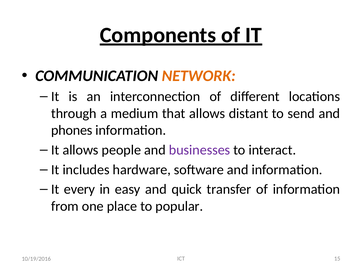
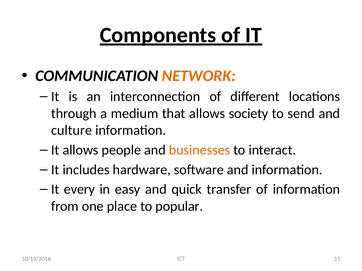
distant: distant -> society (249, 114)
phones: phones -> culture (72, 131)
businesses colour: purple -> orange (200, 150)
